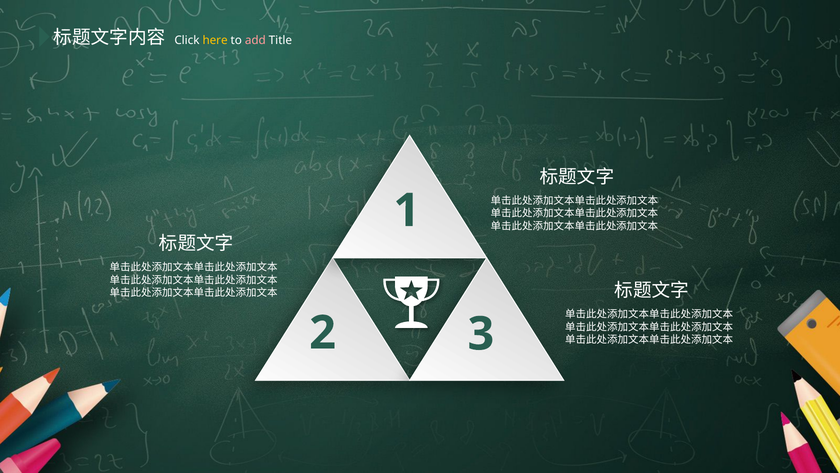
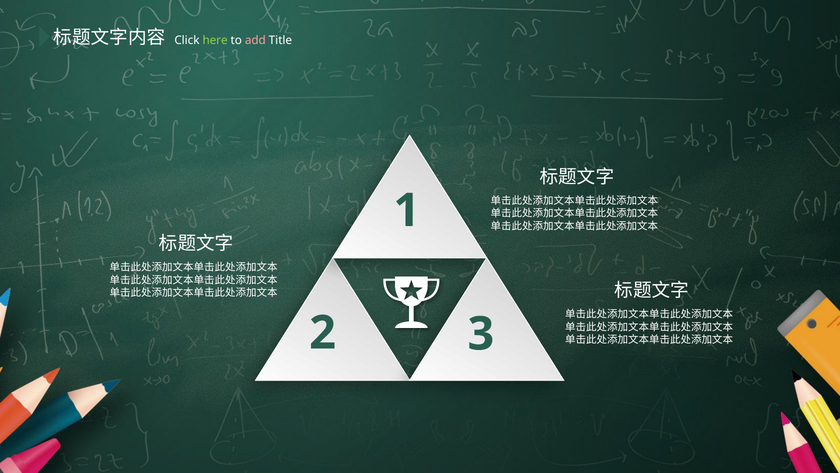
here colour: yellow -> light green (215, 41)
